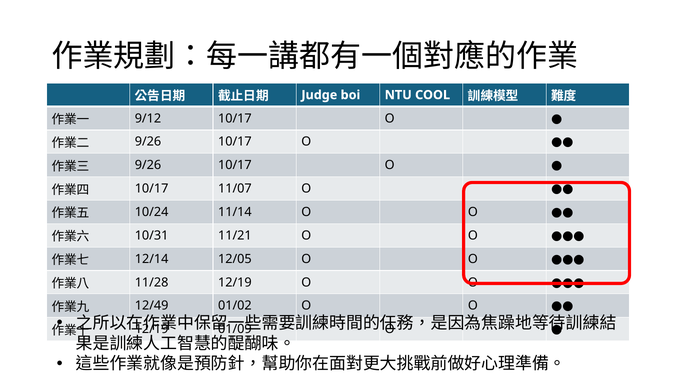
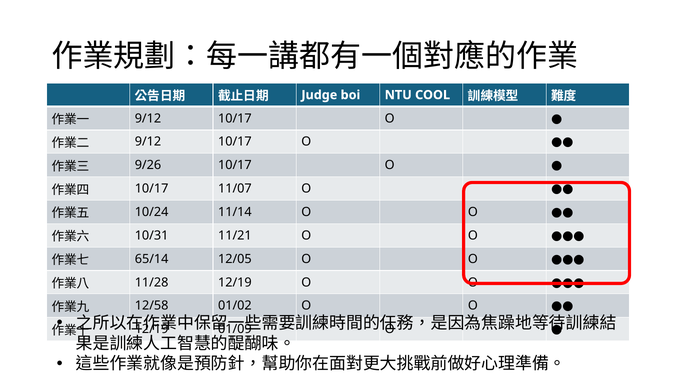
9/26: 9/26 -> 9/12 (148, 142)
12/14: 12/14 -> 65/14 (152, 259)
12/49: 12/49 -> 12/58 (152, 306)
